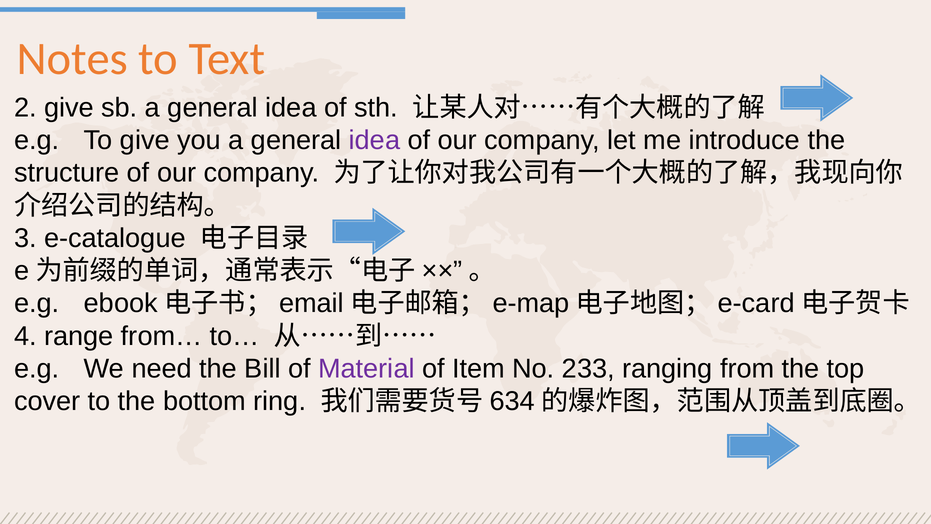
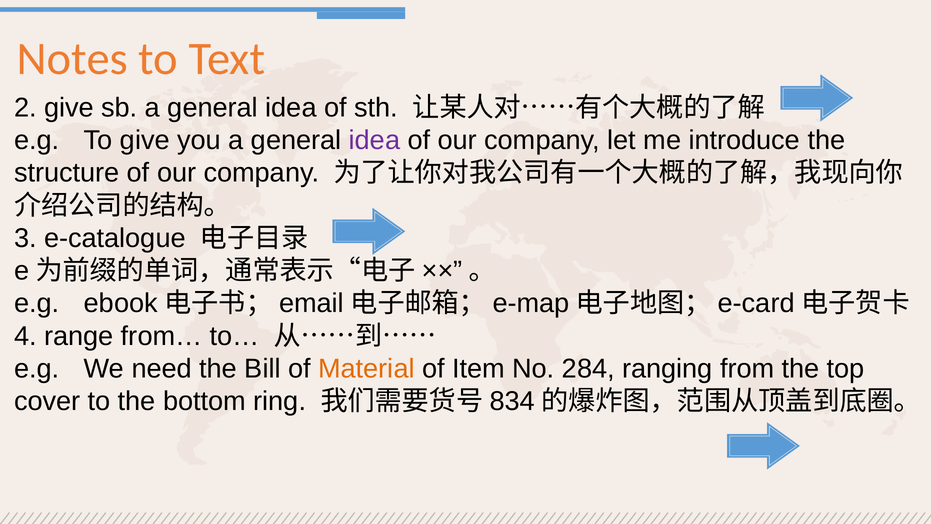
Material colour: purple -> orange (366, 369)
233: 233 -> 284 (588, 369)
634: 634 -> 834 (512, 401)
